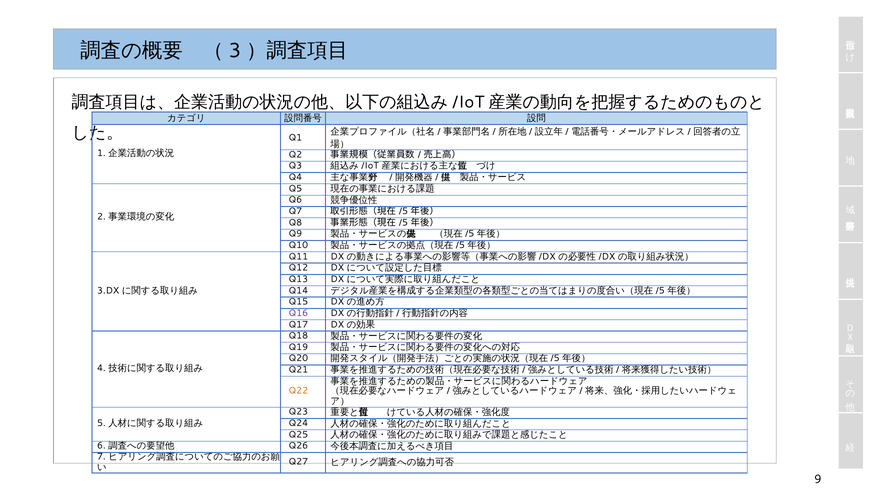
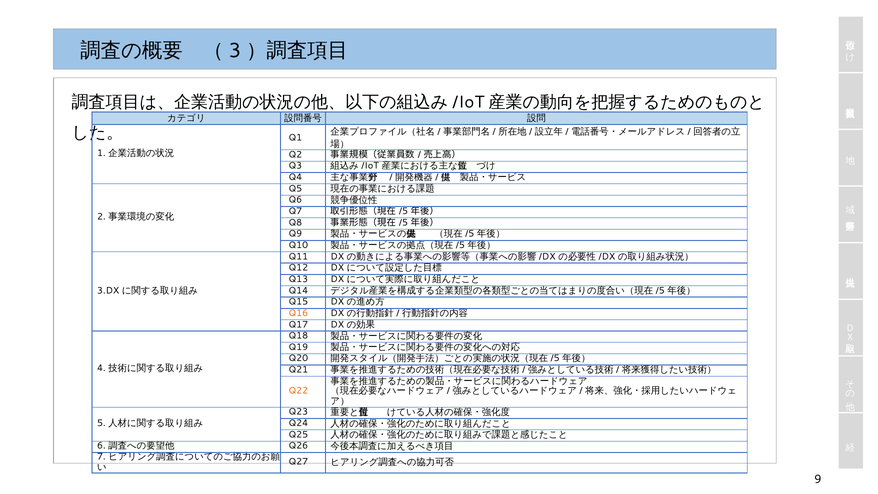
Q16 colour: purple -> orange (298, 313)
